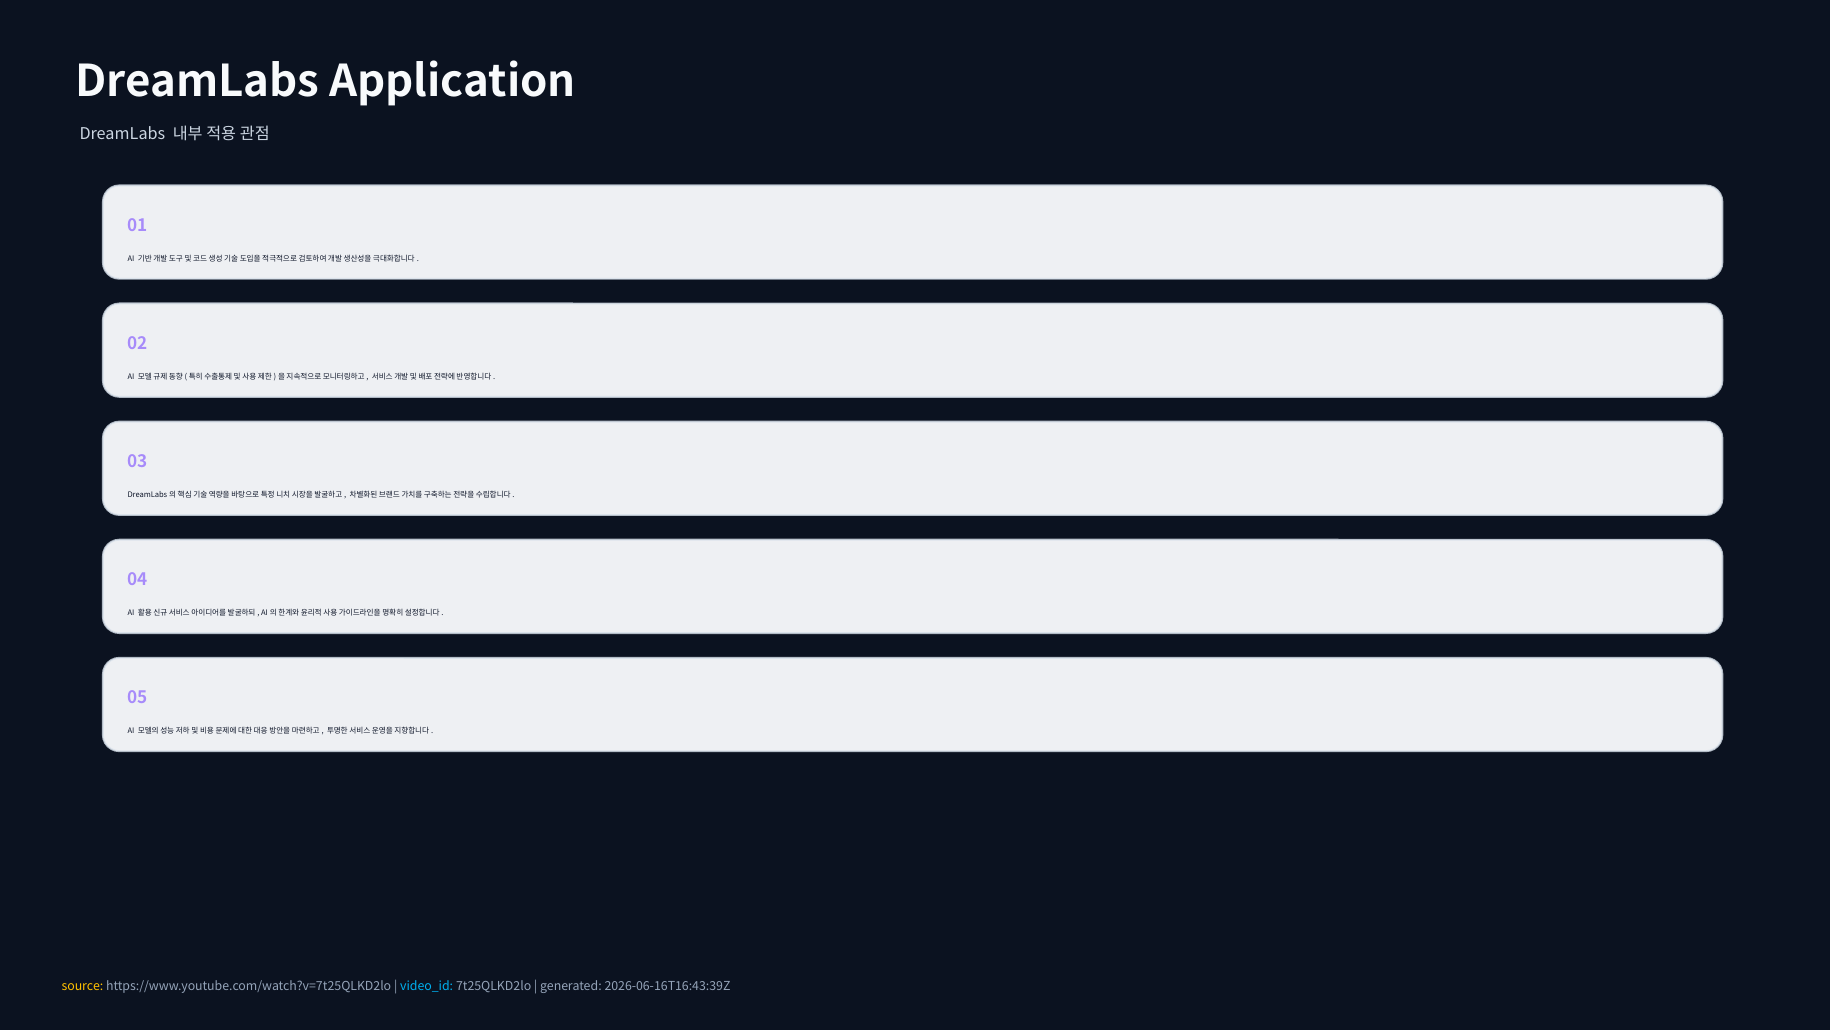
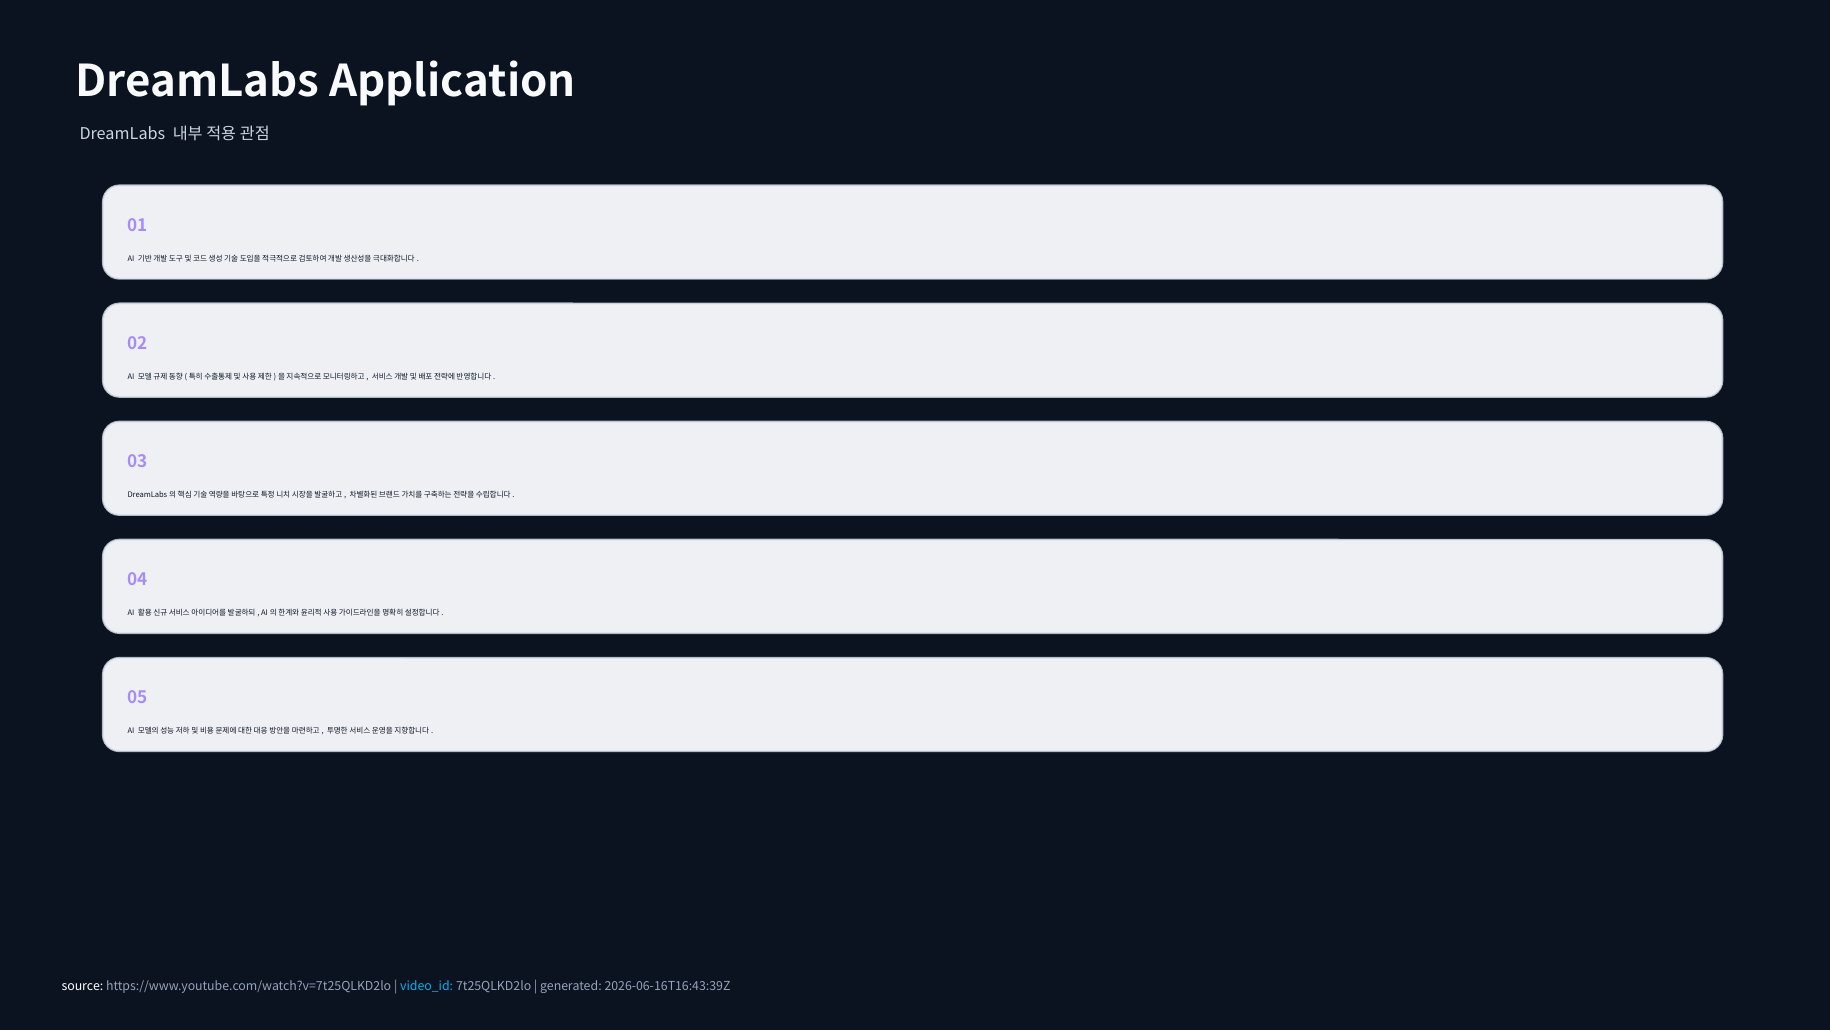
source colour: yellow -> white (83, 986)
